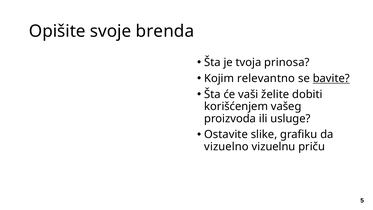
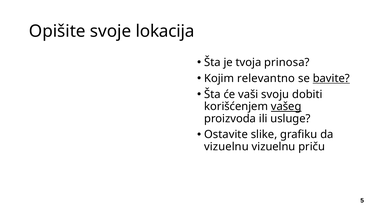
brenda: brenda -> lokacija (165, 31)
želite: želite -> svoju (275, 94)
vašeg underline: none -> present (286, 106)
vizuelno: vizuelno -> vizuelnu (226, 147)
